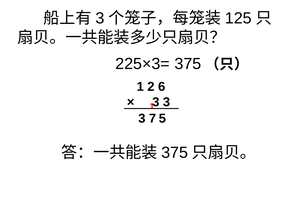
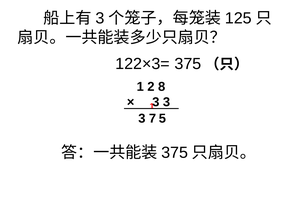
225×3=: 225×3= -> 122×3= (143, 64)
6: 6 -> 8 (162, 87)
